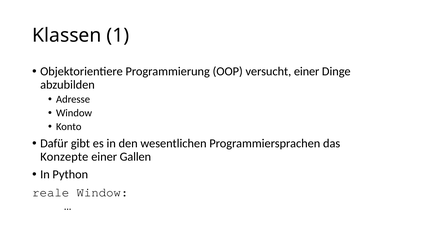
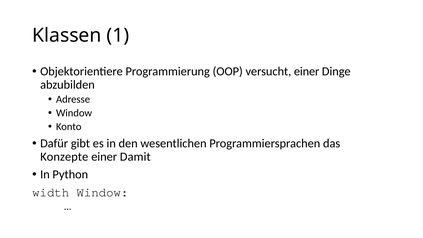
Gallen: Gallen -> Damit (135, 157)
reale: reale -> width (51, 192)
